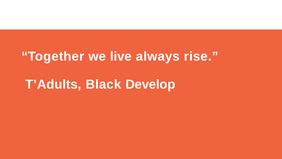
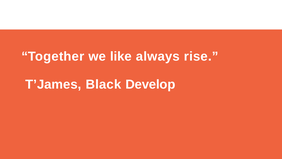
live: live -> like (121, 56)
T’Adults: T’Adults -> T’James (53, 84)
